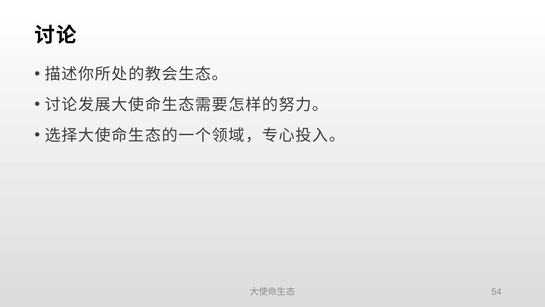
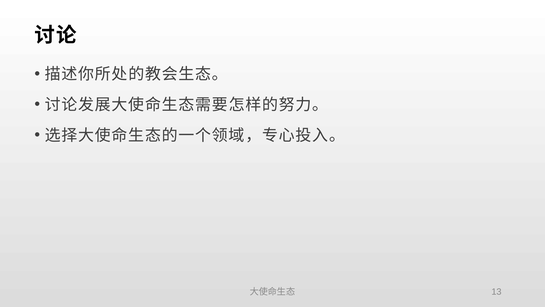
54: 54 -> 13 (497, 292)
